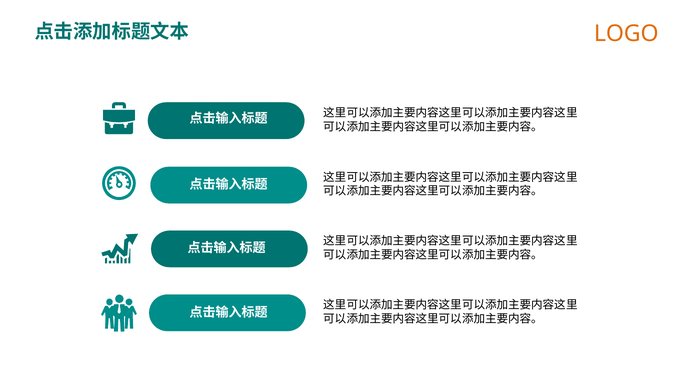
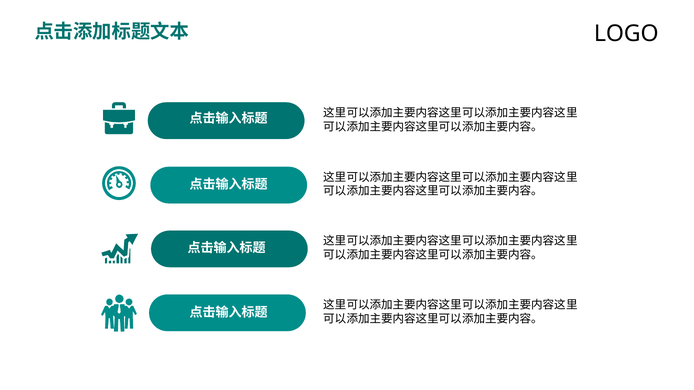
LOGO colour: orange -> black (626, 34)
